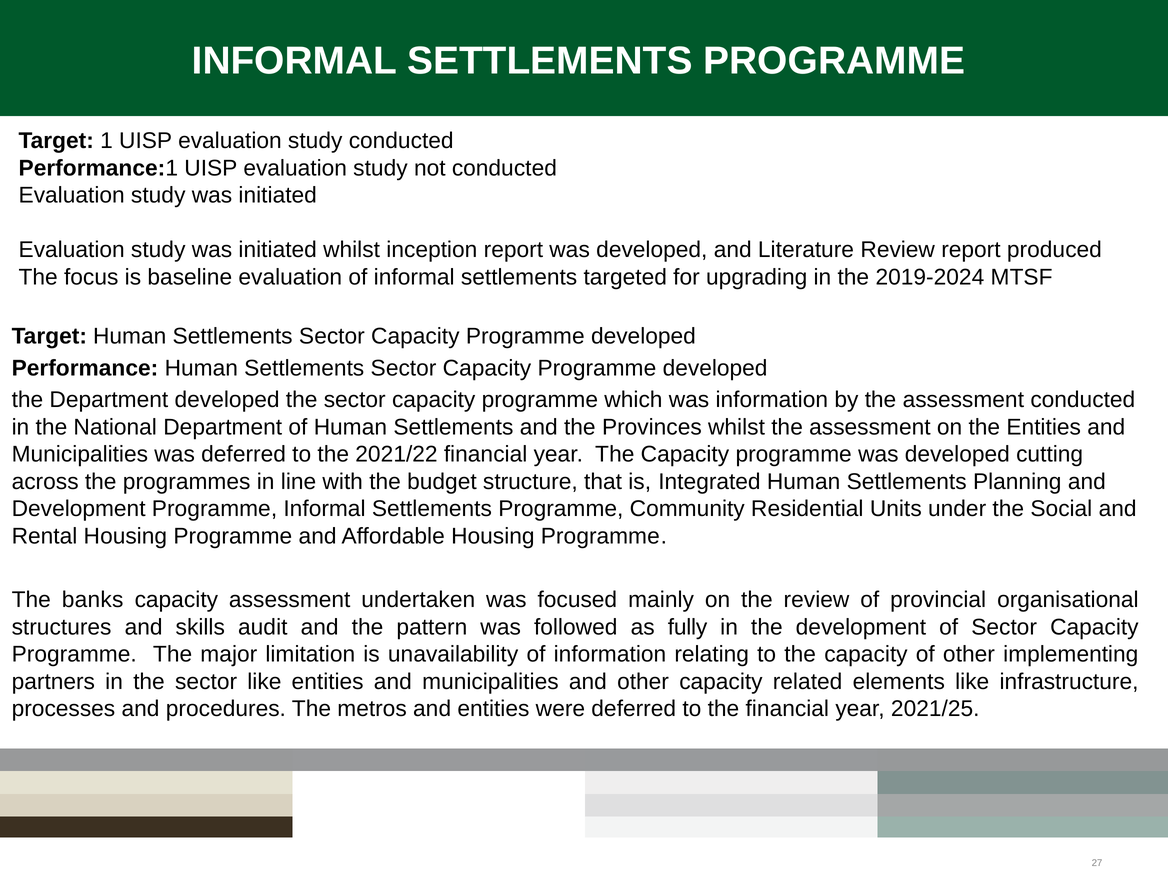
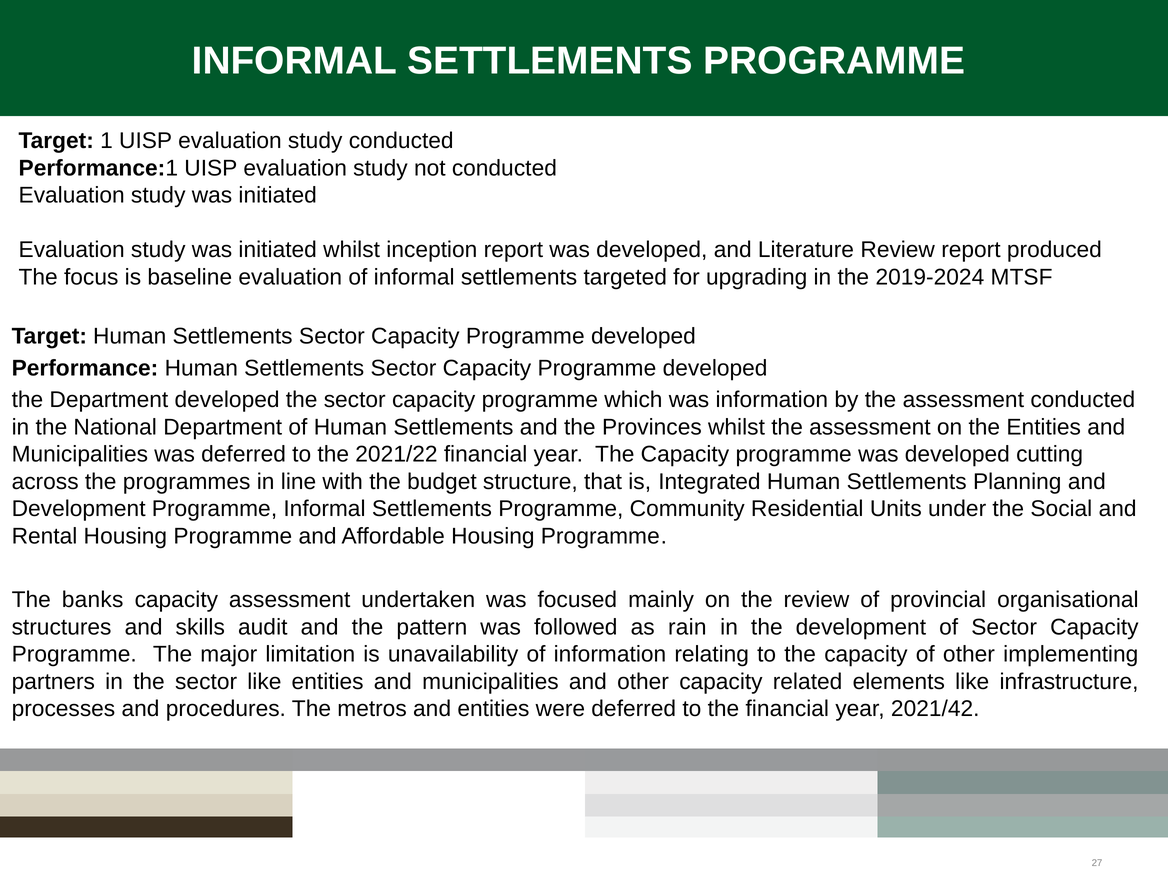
fully: fully -> rain (687, 627)
2021/25: 2021/25 -> 2021/42 (935, 709)
